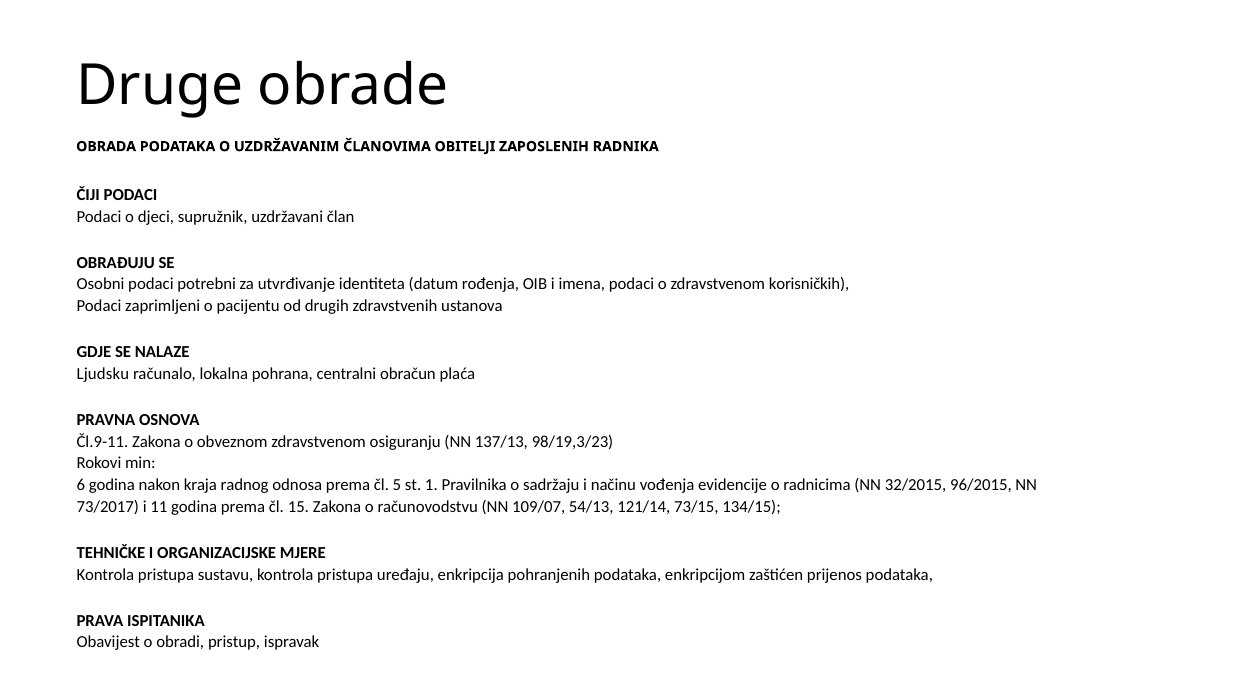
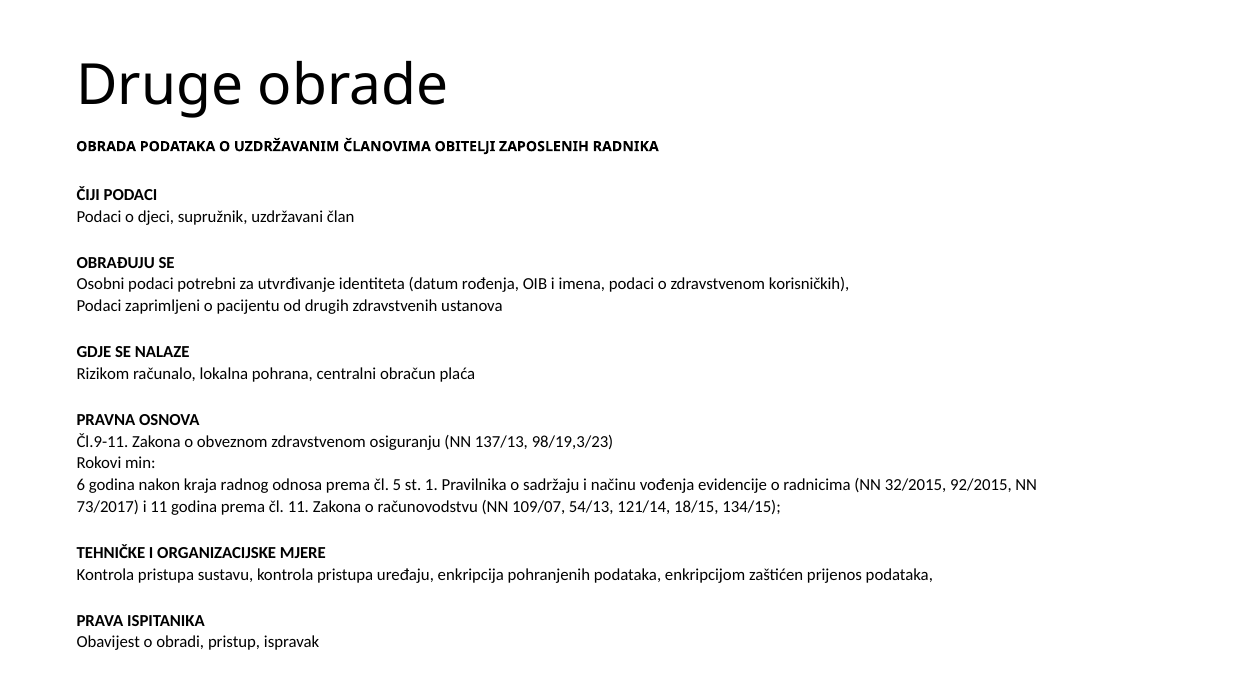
Ljudsku: Ljudsku -> Rizikom (103, 374)
96/2015: 96/2015 -> 92/2015 (981, 485)
čl 15: 15 -> 11 (298, 507)
73/15: 73/15 -> 18/15 (696, 507)
